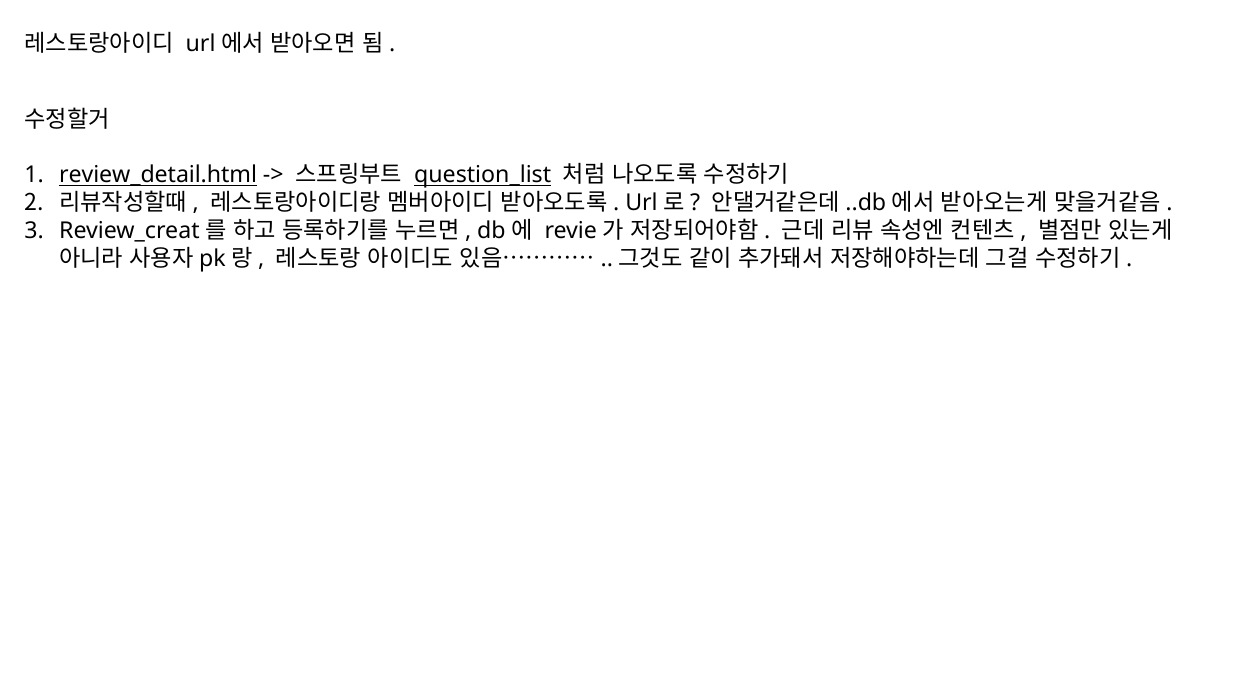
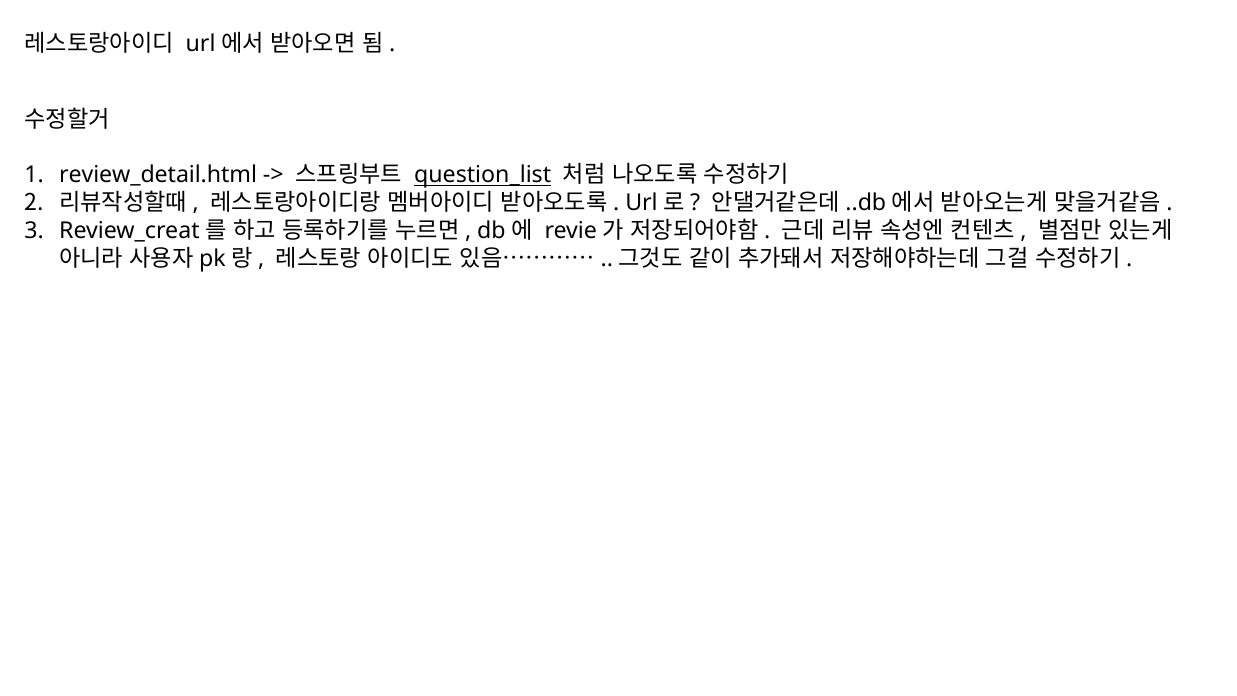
review_detail.html underline: present -> none (158, 175)
